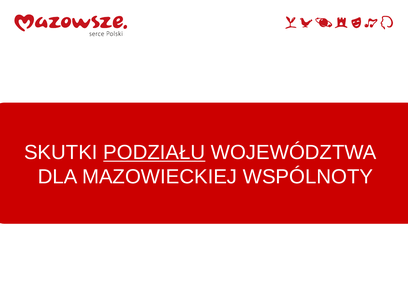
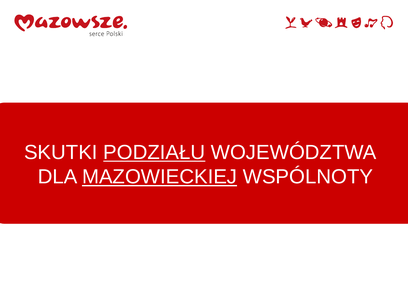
MAZOWIECKIEJ underline: none -> present (160, 177)
